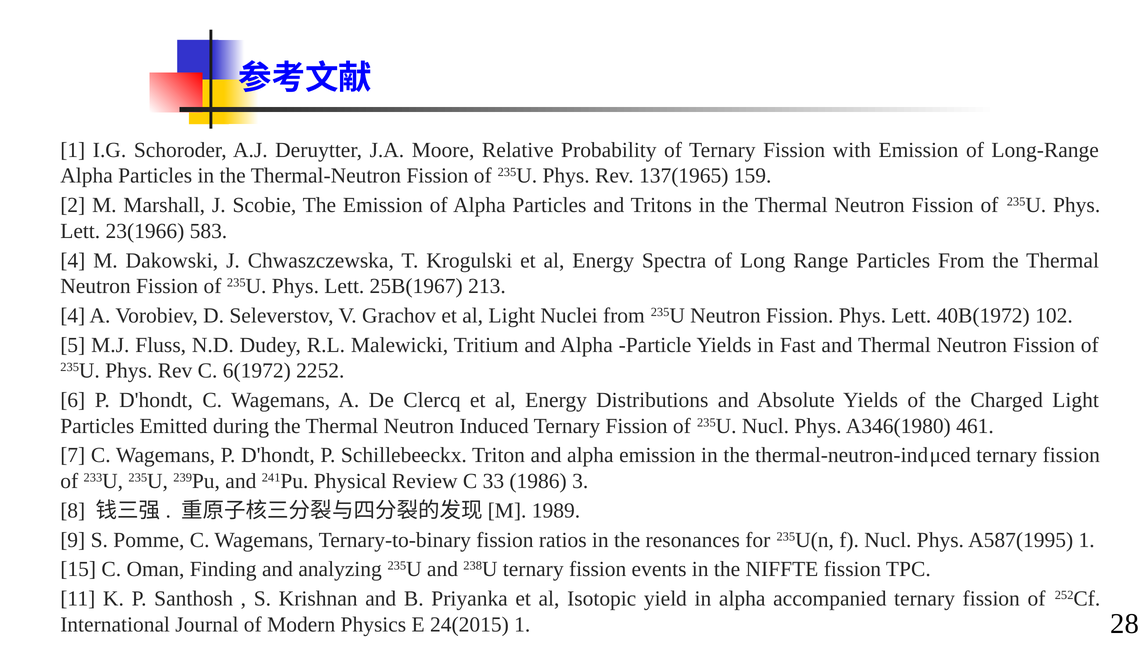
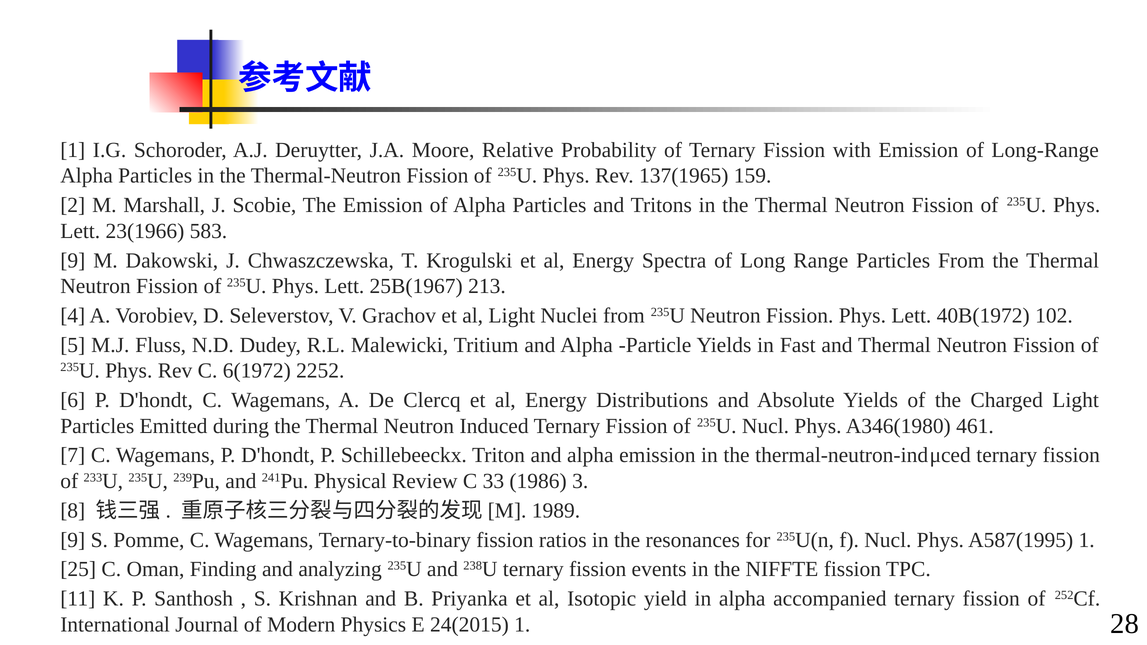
4: 4 -> 9 (73, 260)
15: 15 -> 25 (78, 570)
